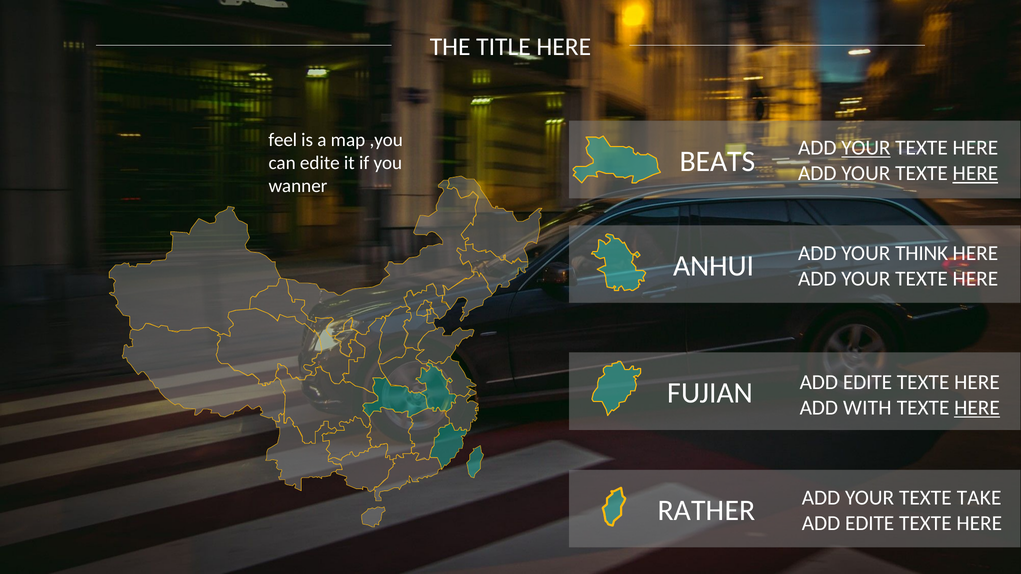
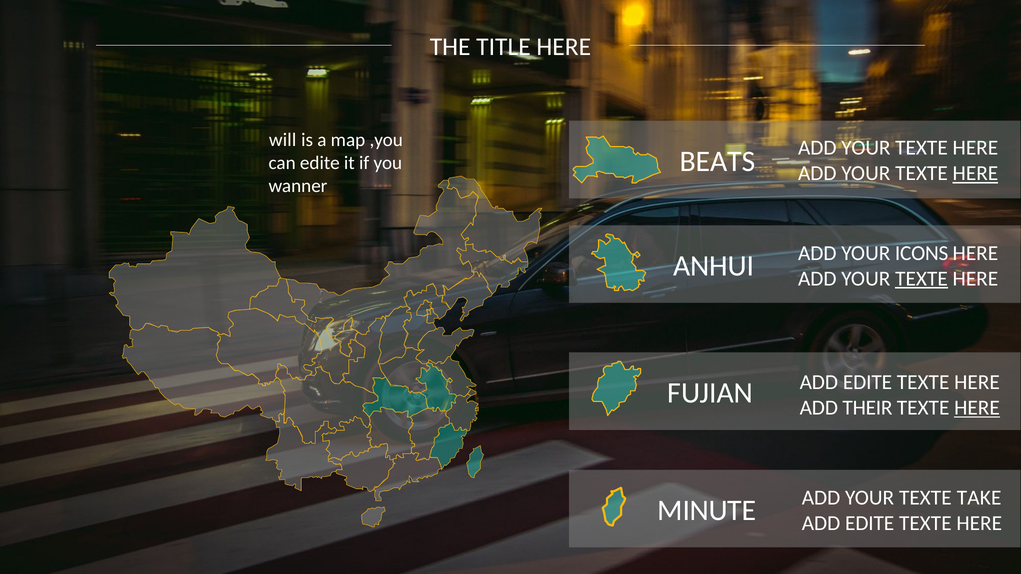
feel: feel -> will (283, 140)
YOUR underline: present -> none (866, 148)
THINK: THINK -> ICONS (922, 253)
TEXTE underline: none -> present (922, 279)
WITH: WITH -> THEIR (868, 408)
RATHER: RATHER -> MINUTE (707, 511)
